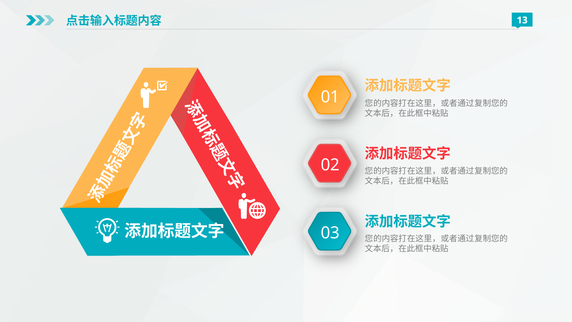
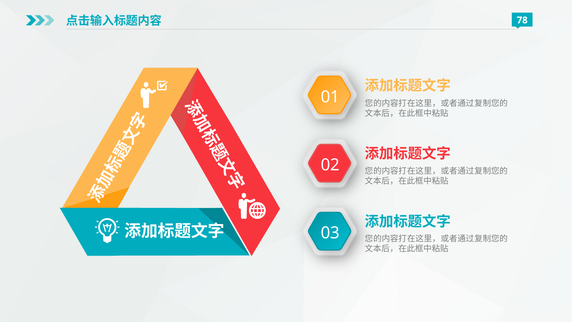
13: 13 -> 78 (522, 20)
